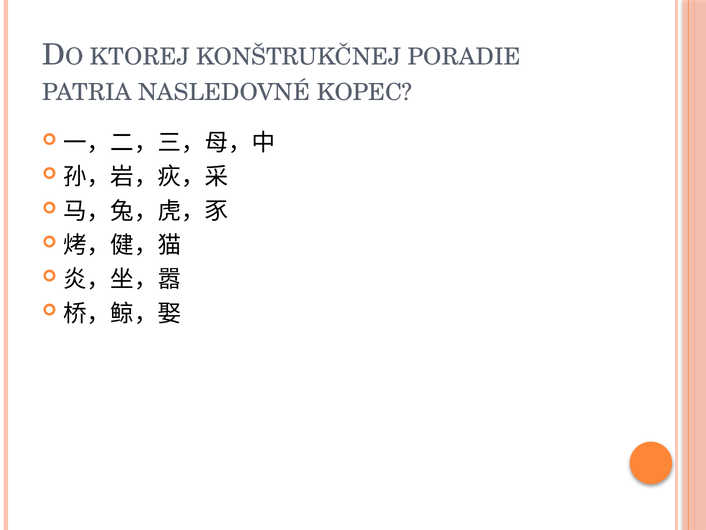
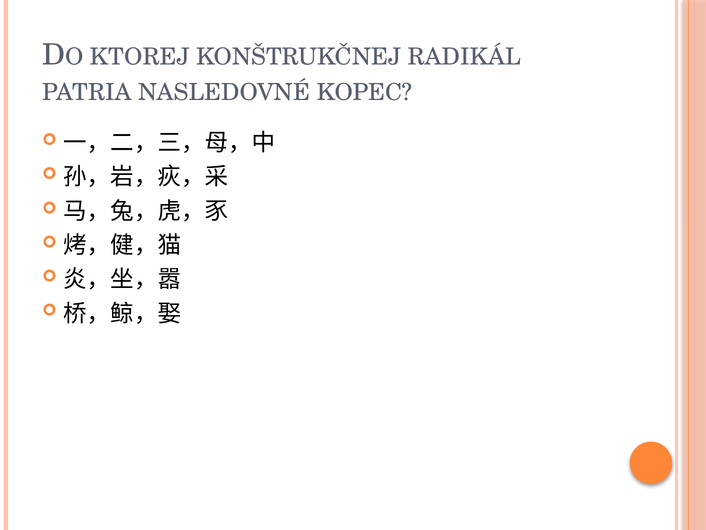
PORADIE: PORADIE -> RADIKÁL (464, 57)
